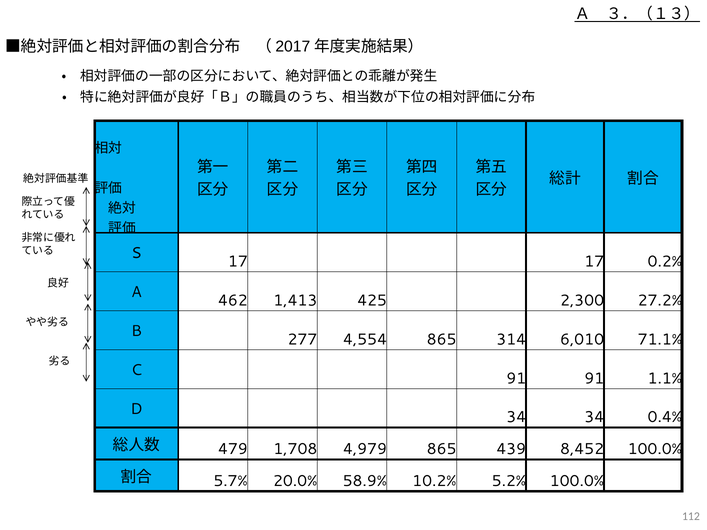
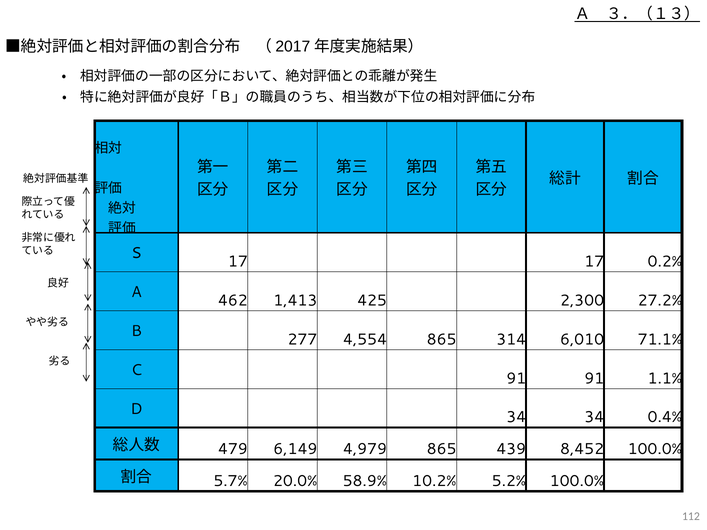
1,708: 1,708 -> 6,149 (295, 449)
